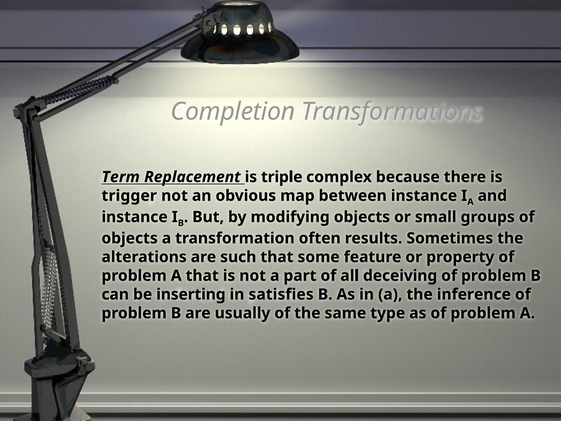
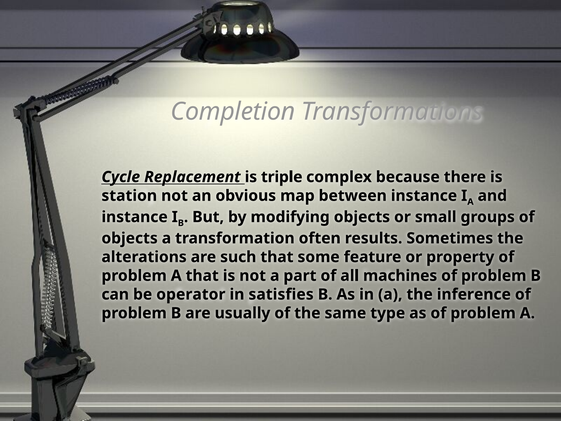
Term: Term -> Cycle (121, 177)
trigger: trigger -> station (129, 196)
deceiving: deceiving -> machines (400, 276)
inserting: inserting -> operator (191, 294)
